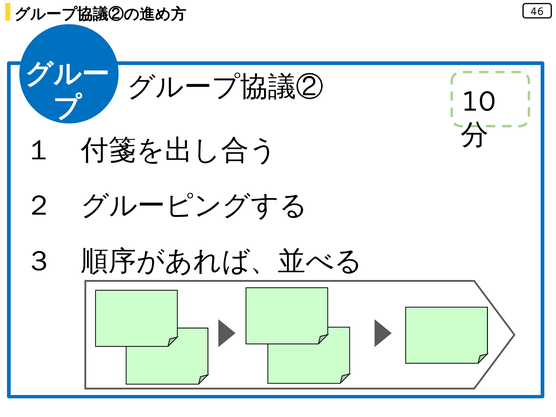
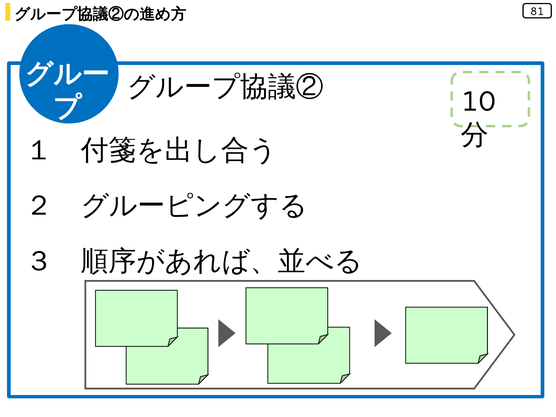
46: 46 -> 81 (537, 11)
